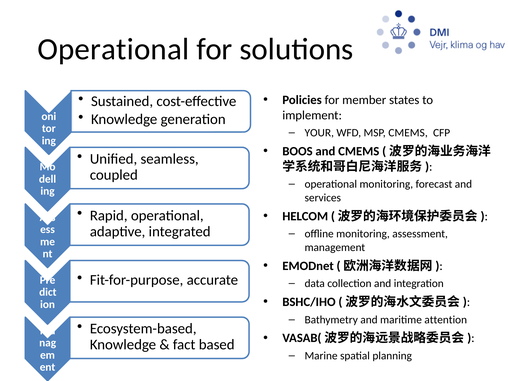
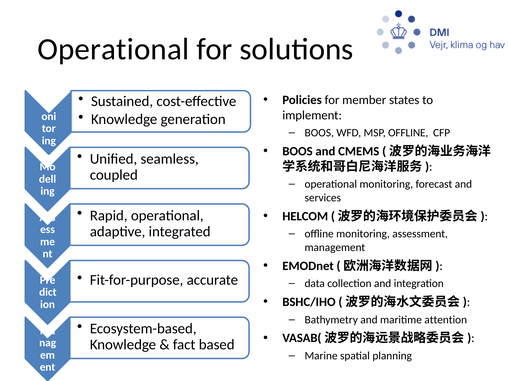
YOUR: YOUR -> BOOS (319, 133)
MSP CMEMS: CMEMS -> OFFLINE (408, 133)
